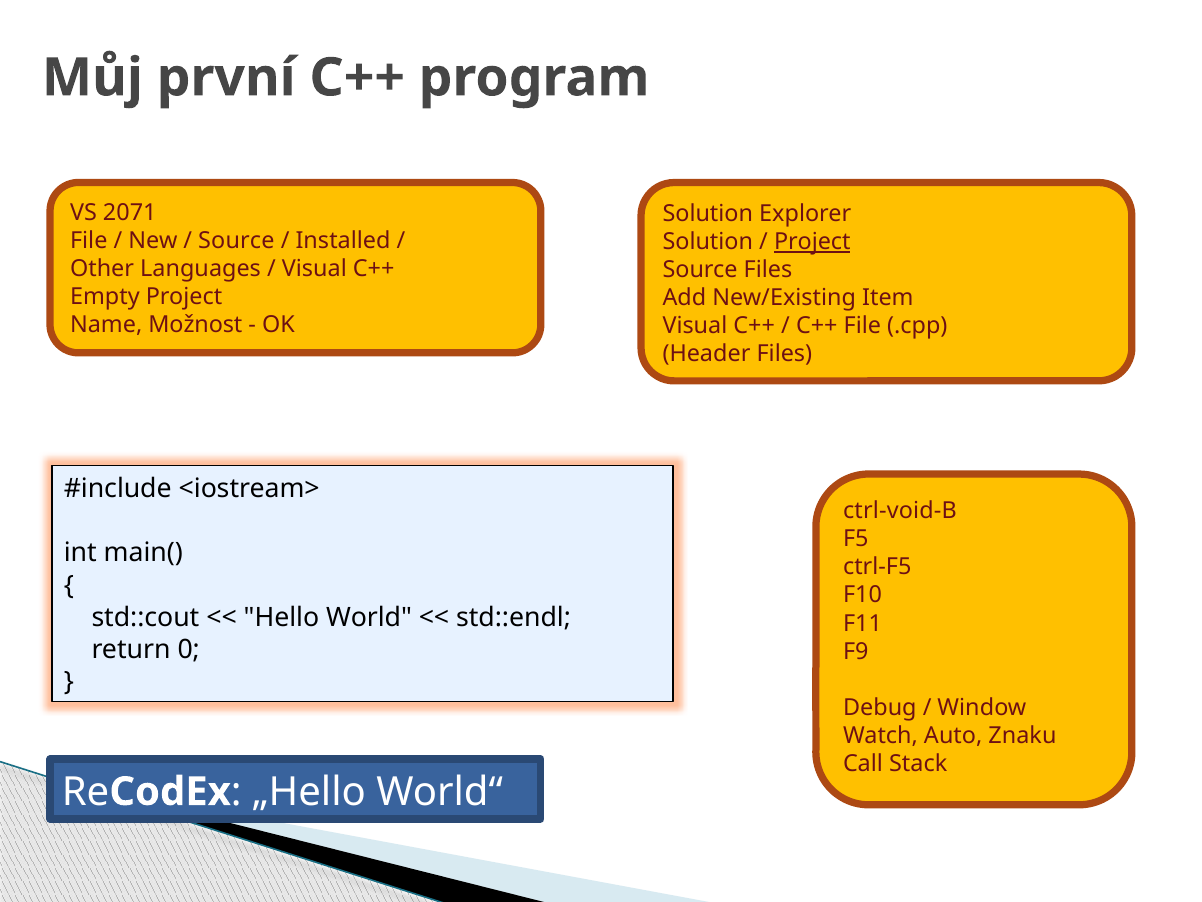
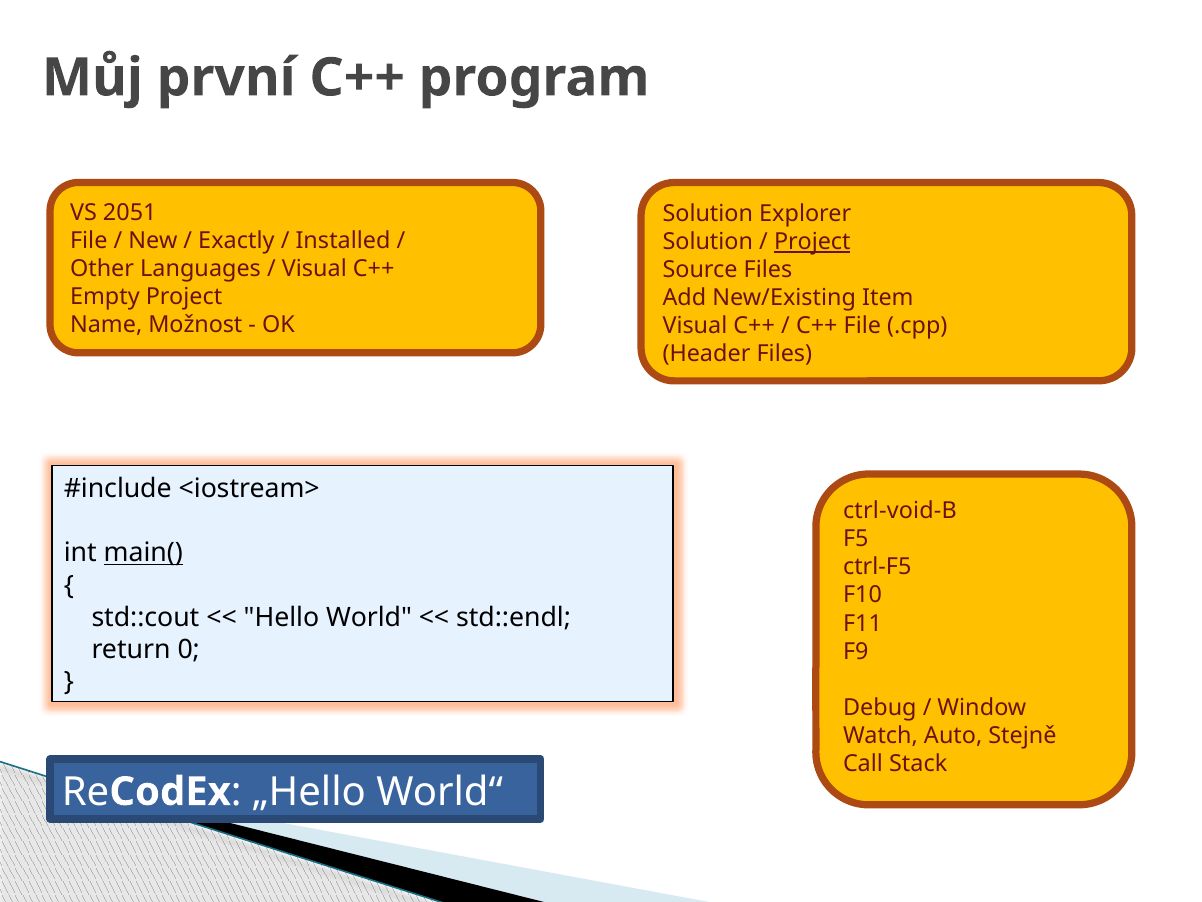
2071: 2071 -> 2051 (130, 212)
Source: Source -> Exactly (236, 240)
main( underline: none -> present (143, 553)
Znaku: Znaku -> Stejně (1022, 735)
